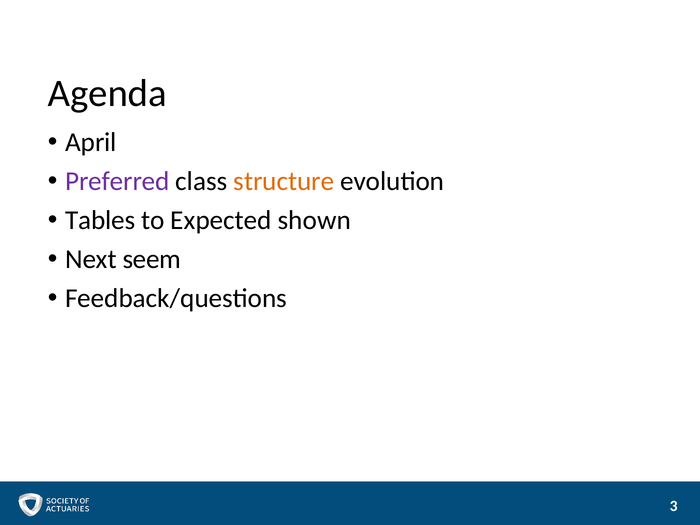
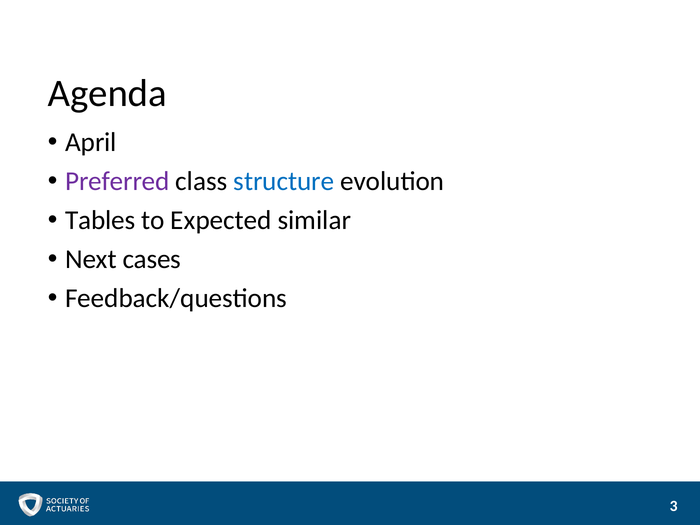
structure colour: orange -> blue (284, 181)
shown: shown -> similar (314, 220)
seem: seem -> cases (152, 259)
